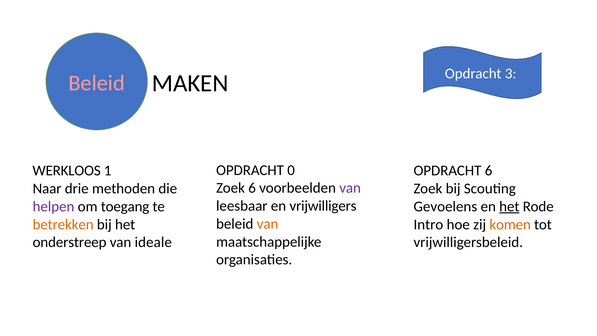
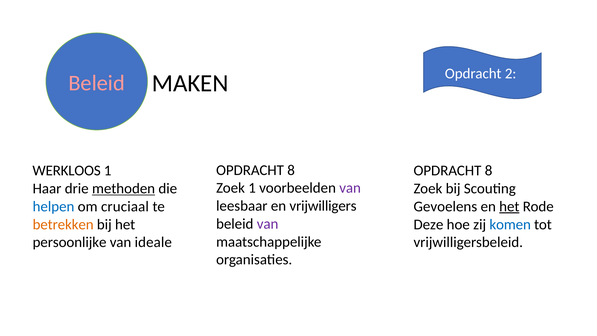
3: 3 -> 2 (511, 74)
0: 0 -> 8 (291, 170)
6: 6 -> 8 (489, 171)
Zoek 6: 6 -> 1 (252, 188)
Naar: Naar -> Haar (47, 188)
methoden underline: none -> present (124, 188)
helpen colour: purple -> blue (53, 206)
toegang: toegang -> cruciaal (125, 206)
van colour: orange -> purple (268, 224)
Intro: Intro -> Deze (428, 224)
komen colour: orange -> blue (510, 224)
onderstreep: onderstreep -> persoonlijke (70, 242)
